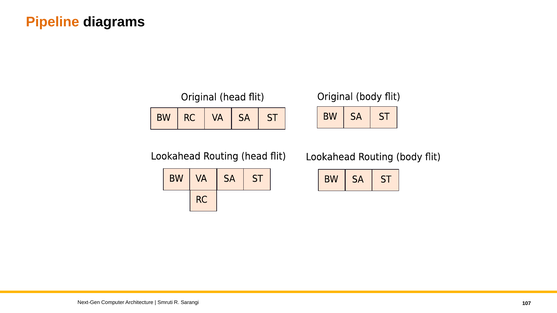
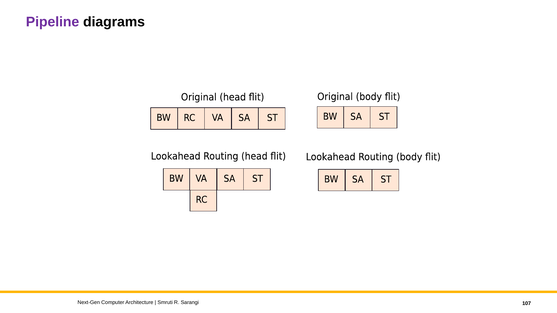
Pipeline colour: orange -> purple (53, 22)
